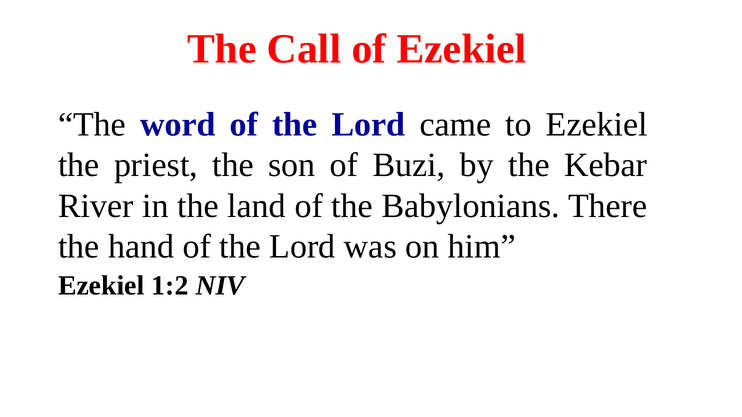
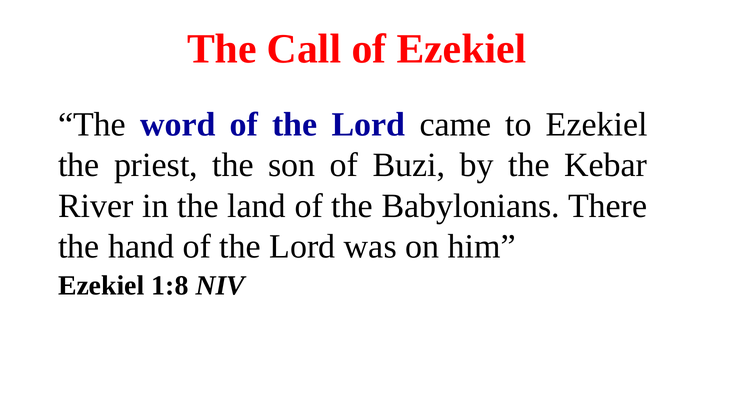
1:2: 1:2 -> 1:8 (170, 286)
